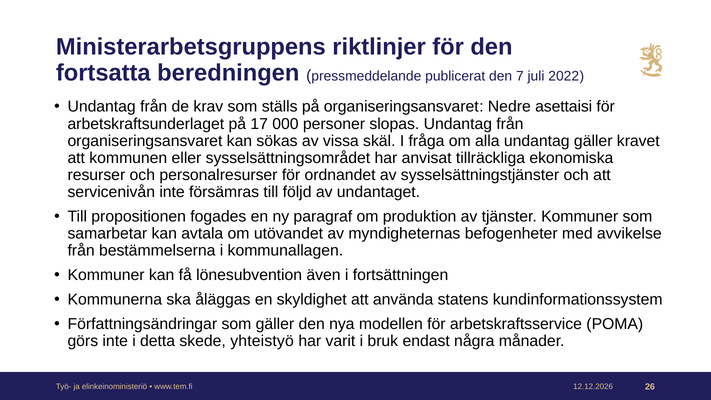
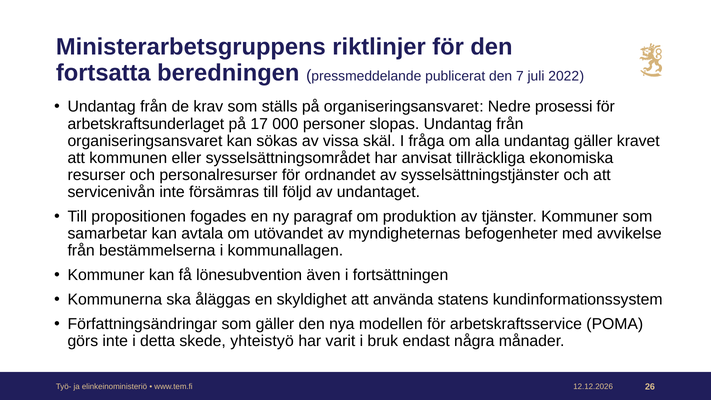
asettaisi: asettaisi -> prosessi (564, 107)
